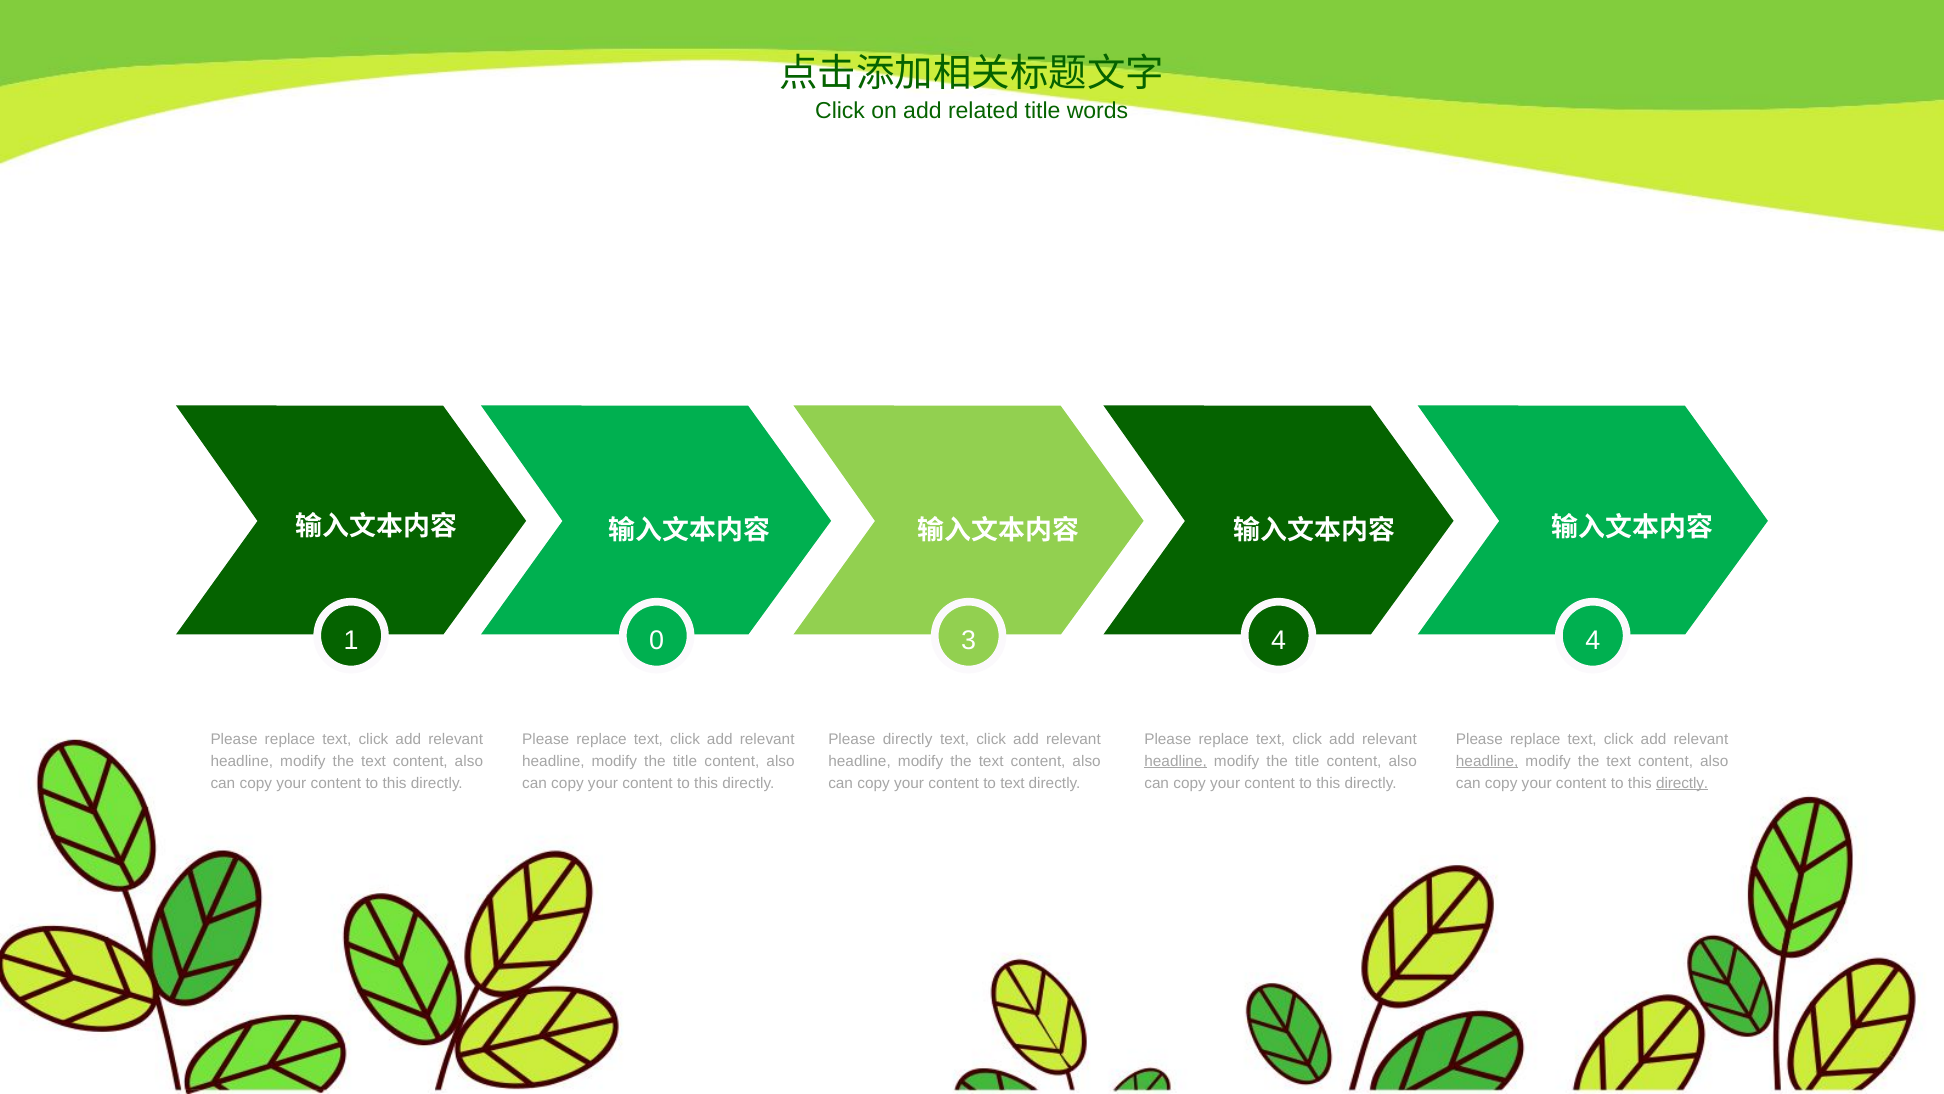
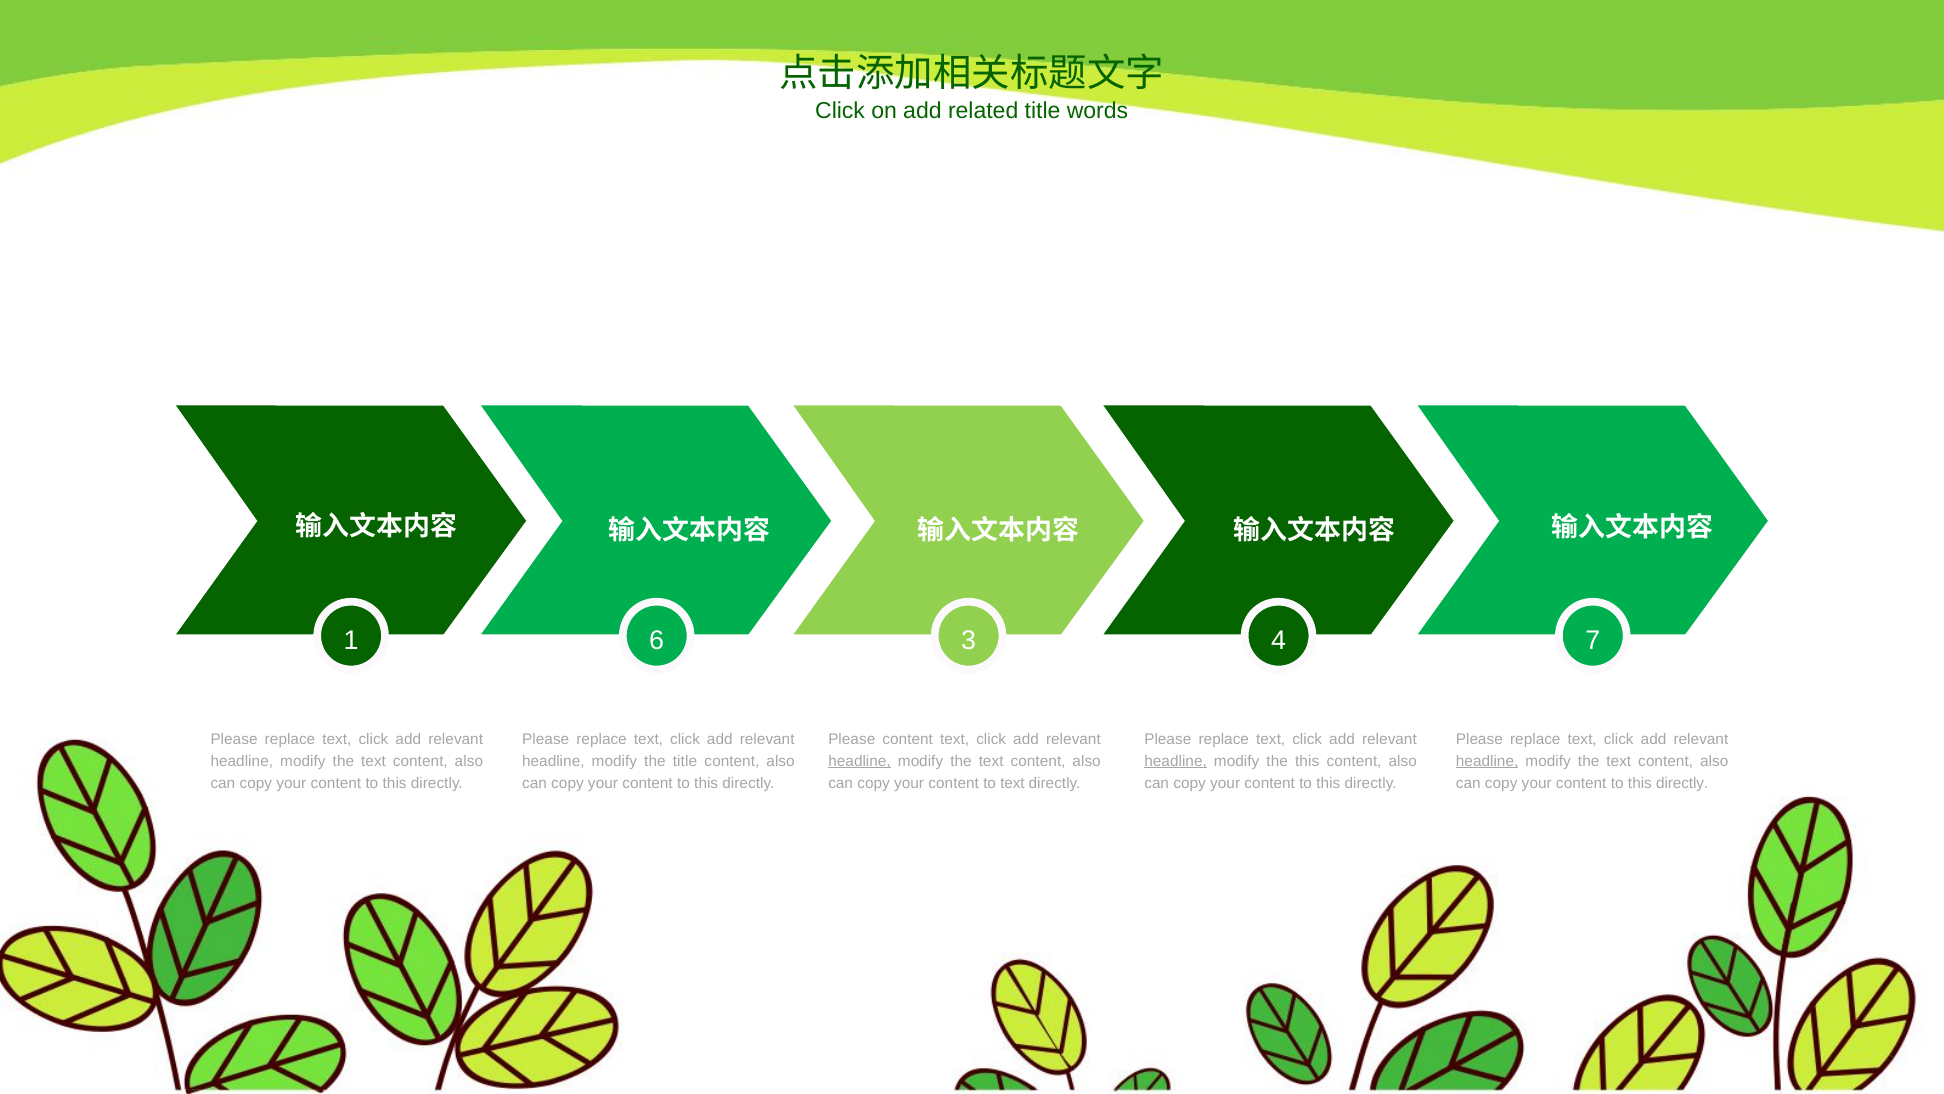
0: 0 -> 6 (657, 640)
4 4: 4 -> 7 (1593, 640)
Please directly: directly -> content (908, 739)
headline underline: none -> present (860, 761)
title: title -> this (1307, 761)
directly underline: present -> none (1682, 783)
